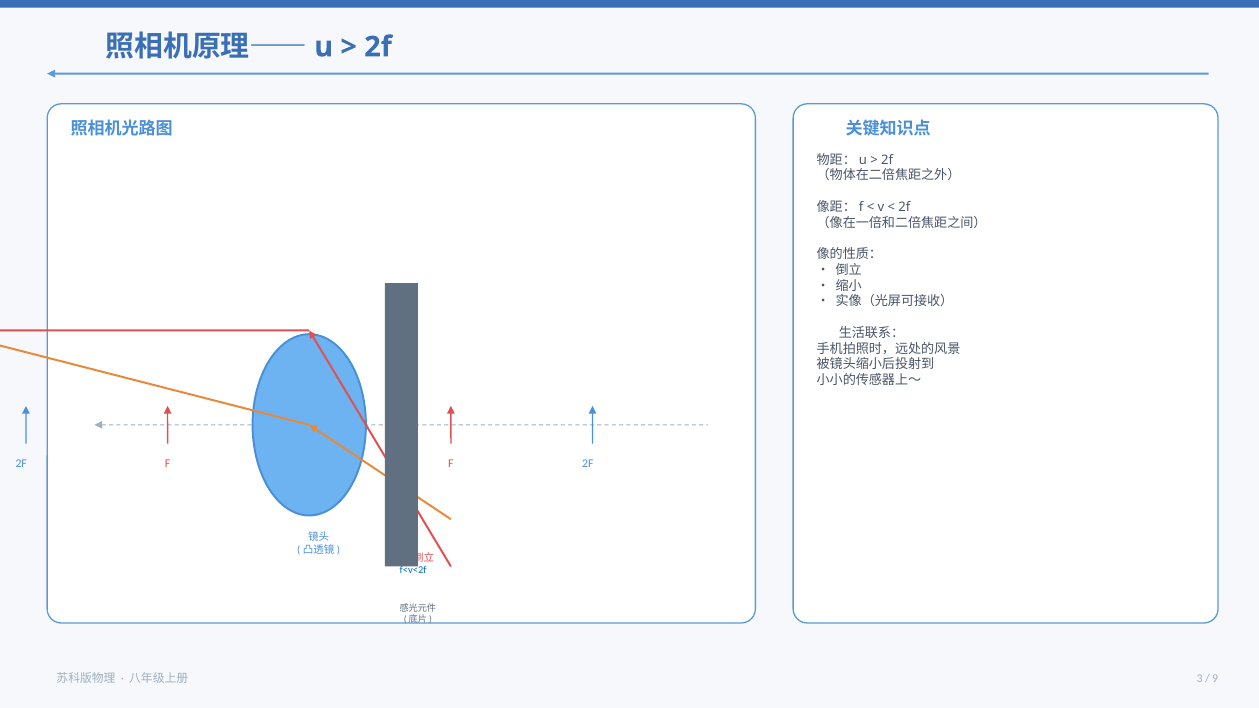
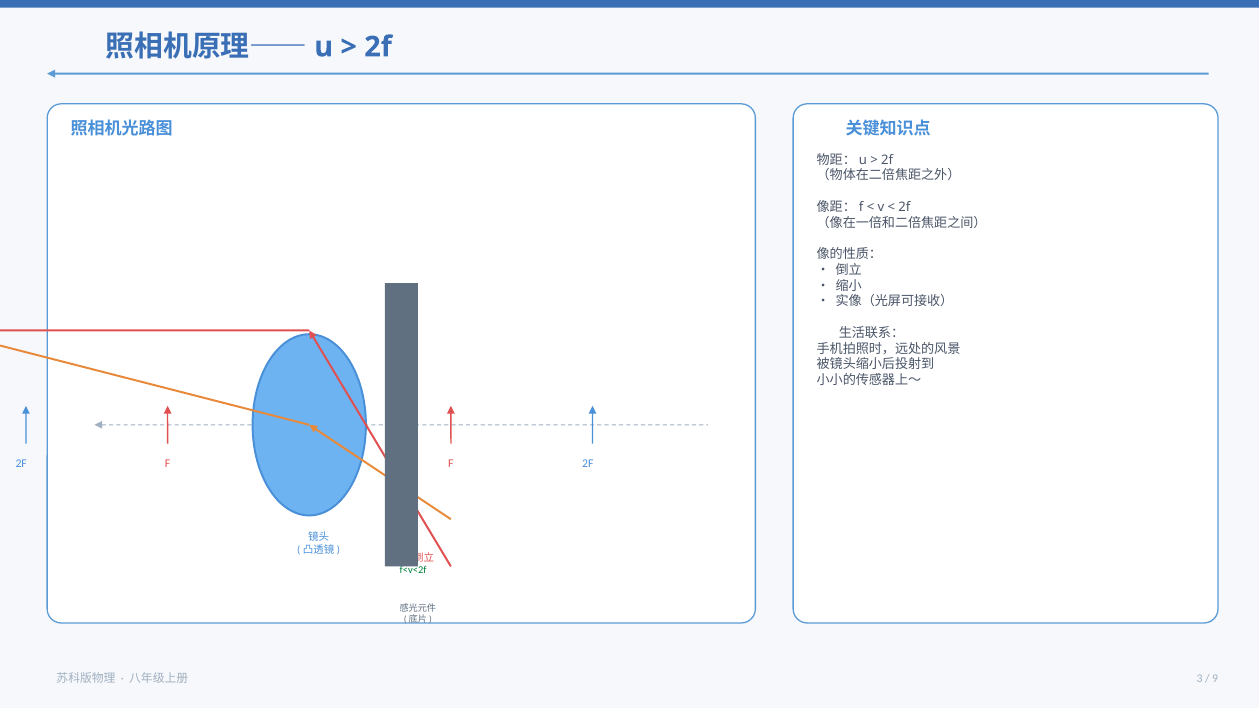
f<v<2f colour: blue -> green (413, 570)
